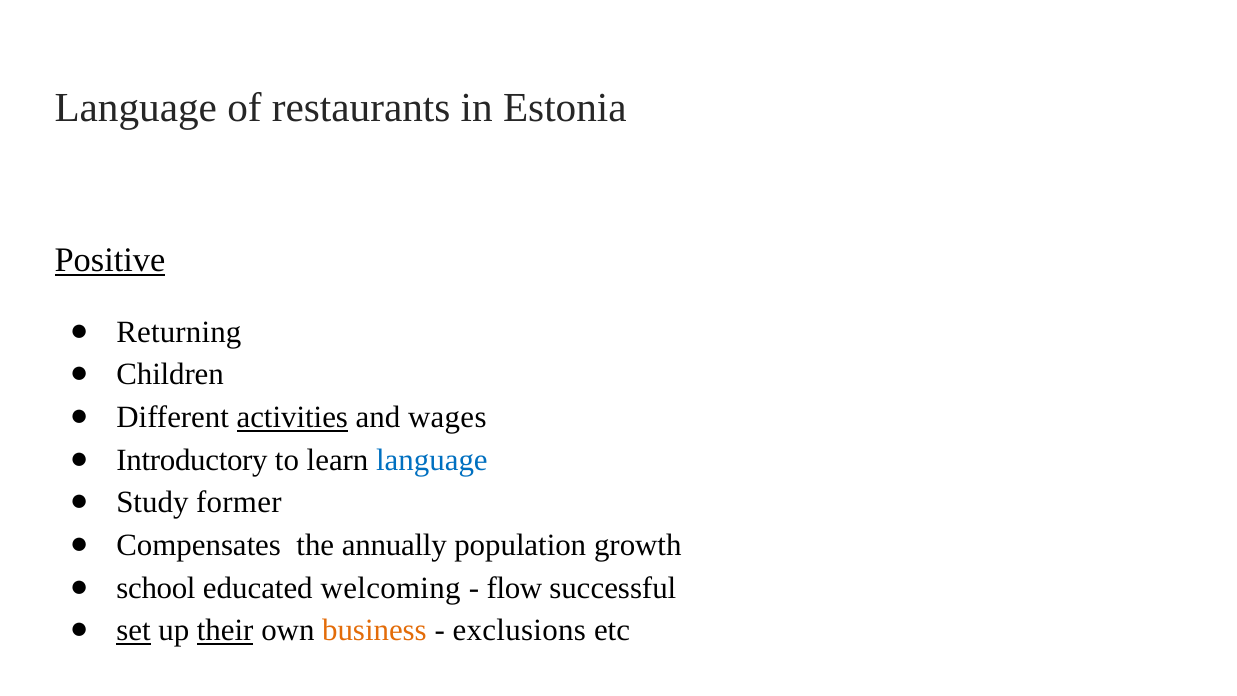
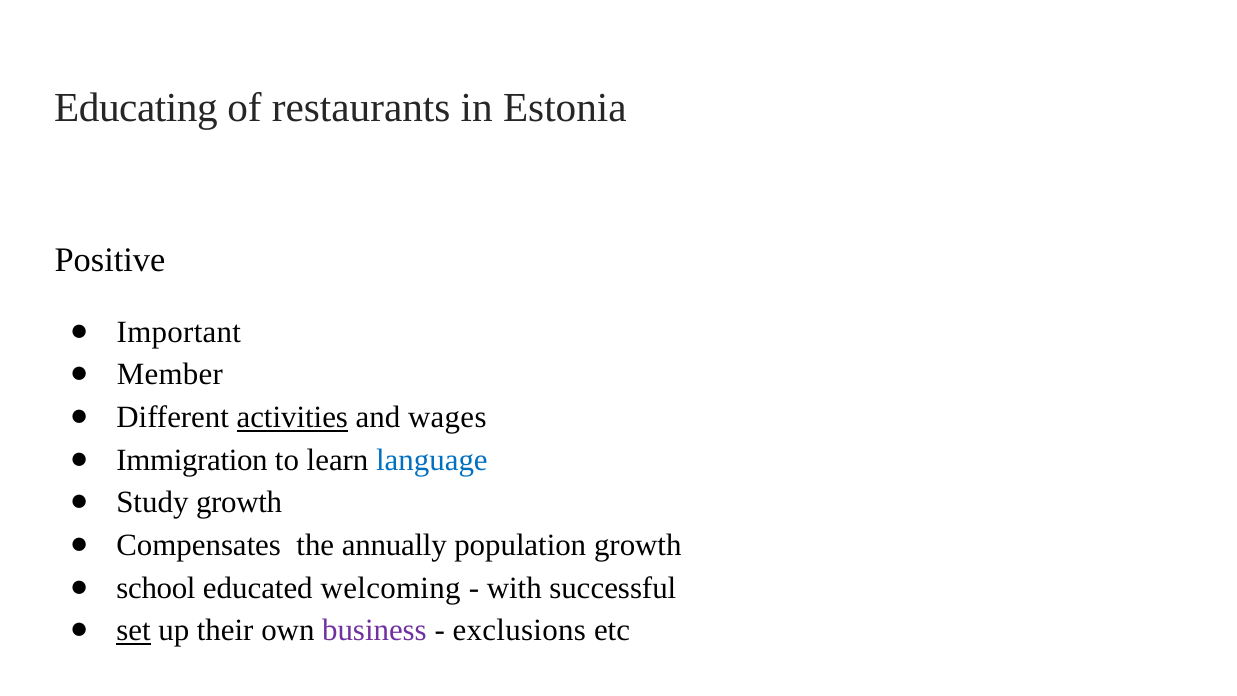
Language: Language -> Educating (136, 108)
Positive underline: present -> none (110, 260)
Returning: Returning -> Important (179, 332)
Children: Children -> Member (170, 375)
Introductory: Introductory -> Immigration (192, 460)
Study former: former -> growth (239, 503)
flow: flow -> with (514, 588)
their underline: present -> none (225, 631)
business colour: orange -> purple (374, 631)
